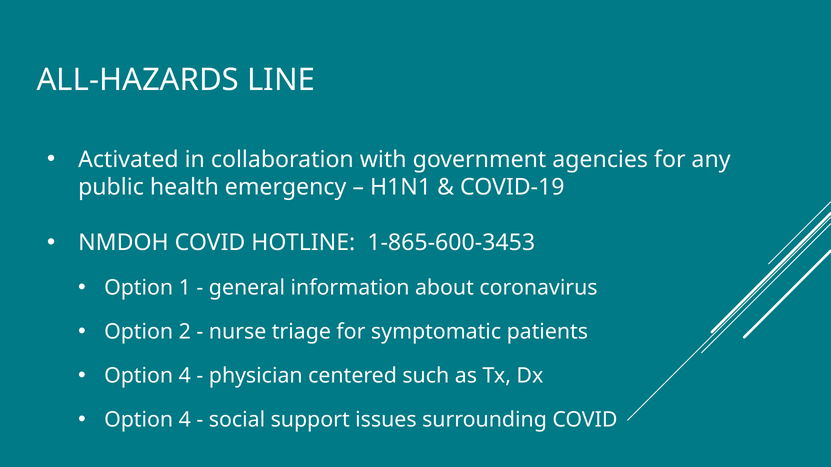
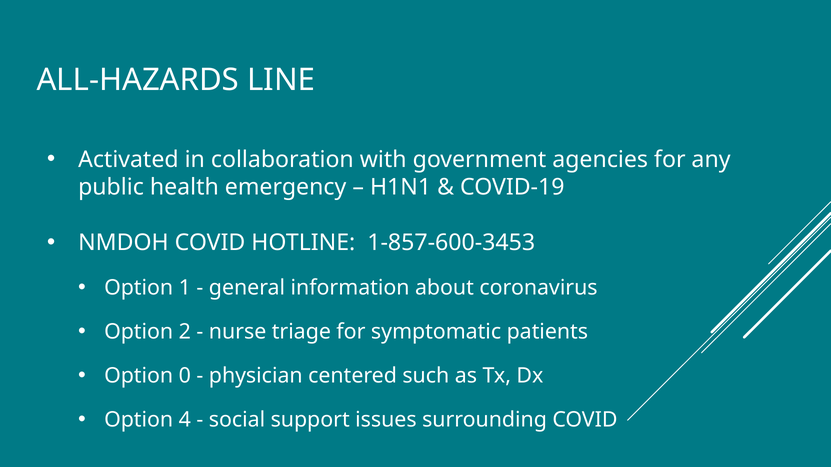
1-865-600-3453: 1-865-600-3453 -> 1-857-600-3453 (451, 243)
4: 4 -> 0 (185, 376)
